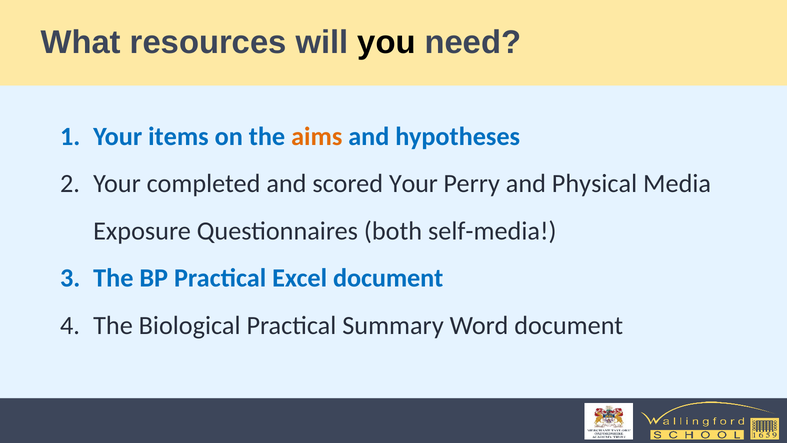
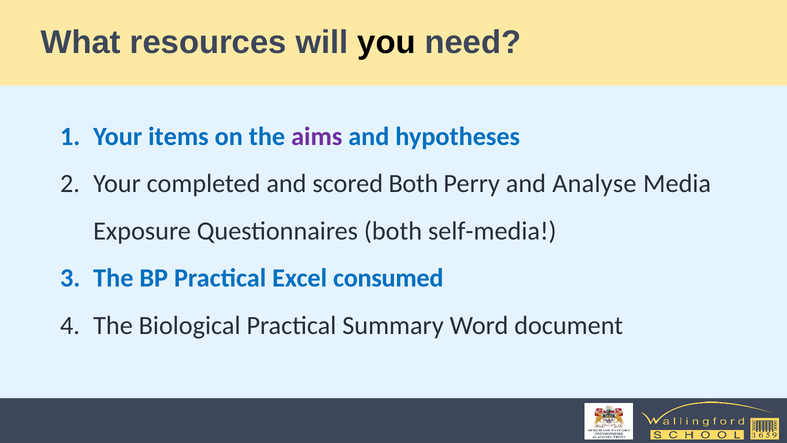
aims colour: orange -> purple (317, 136)
scored Your: Your -> Both (413, 184)
Physical: Physical -> Analyse (594, 184)
Excel document: document -> consumed (388, 278)
